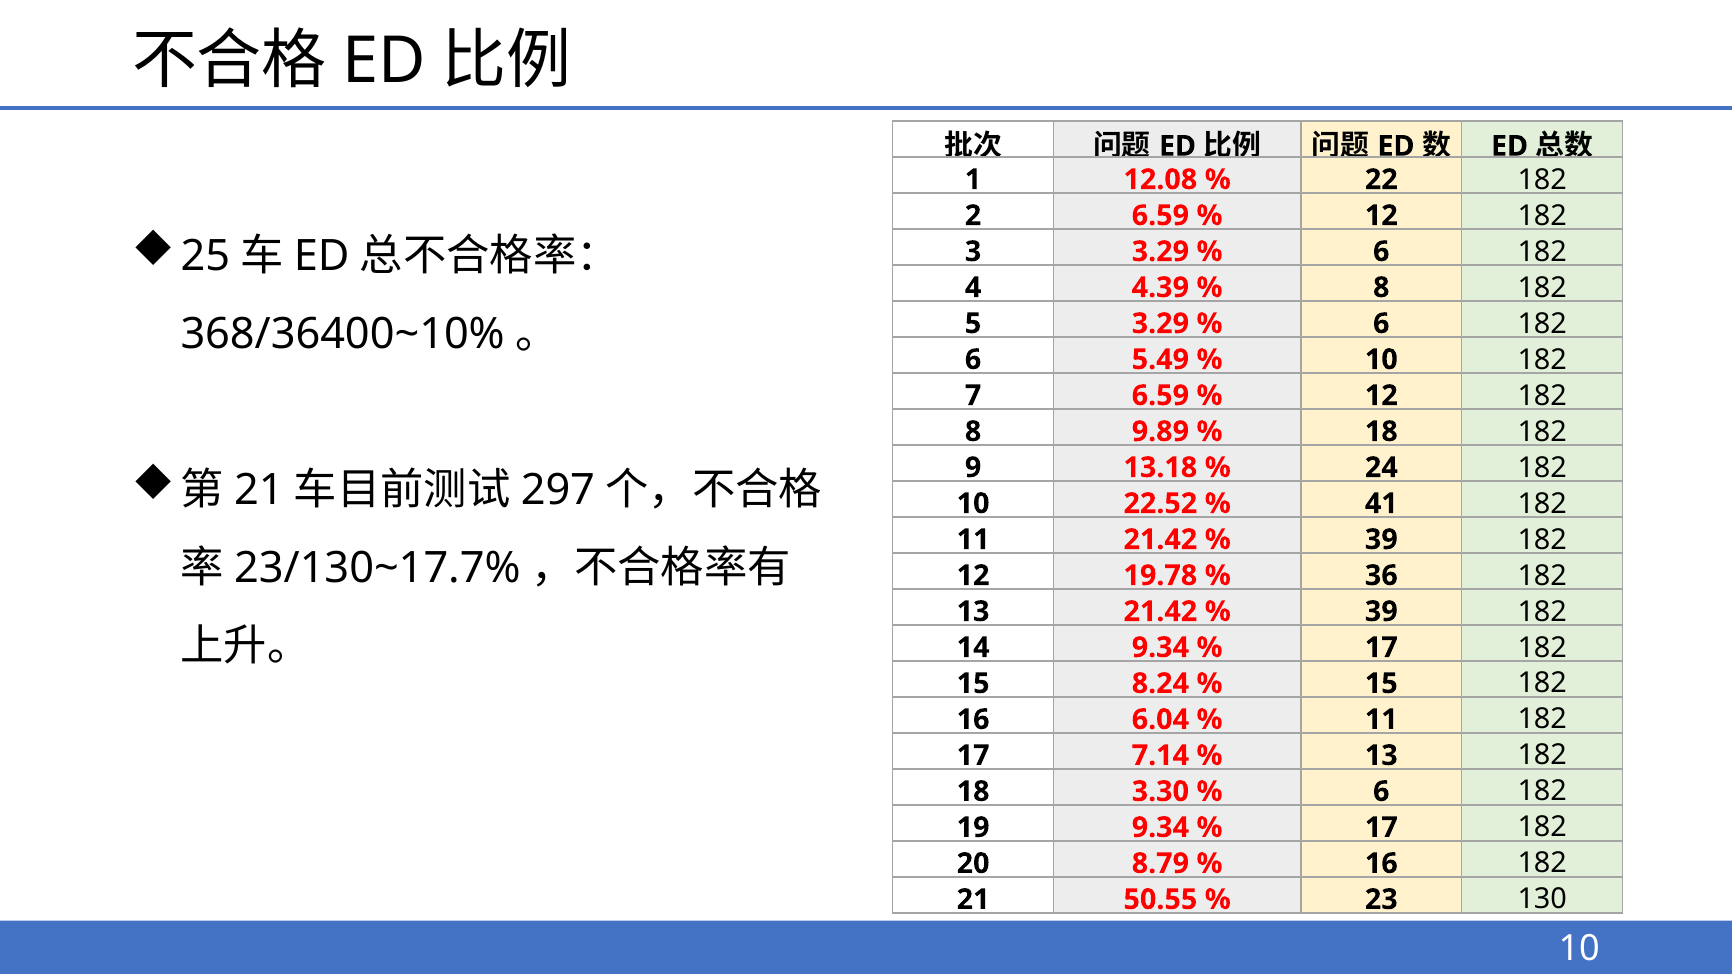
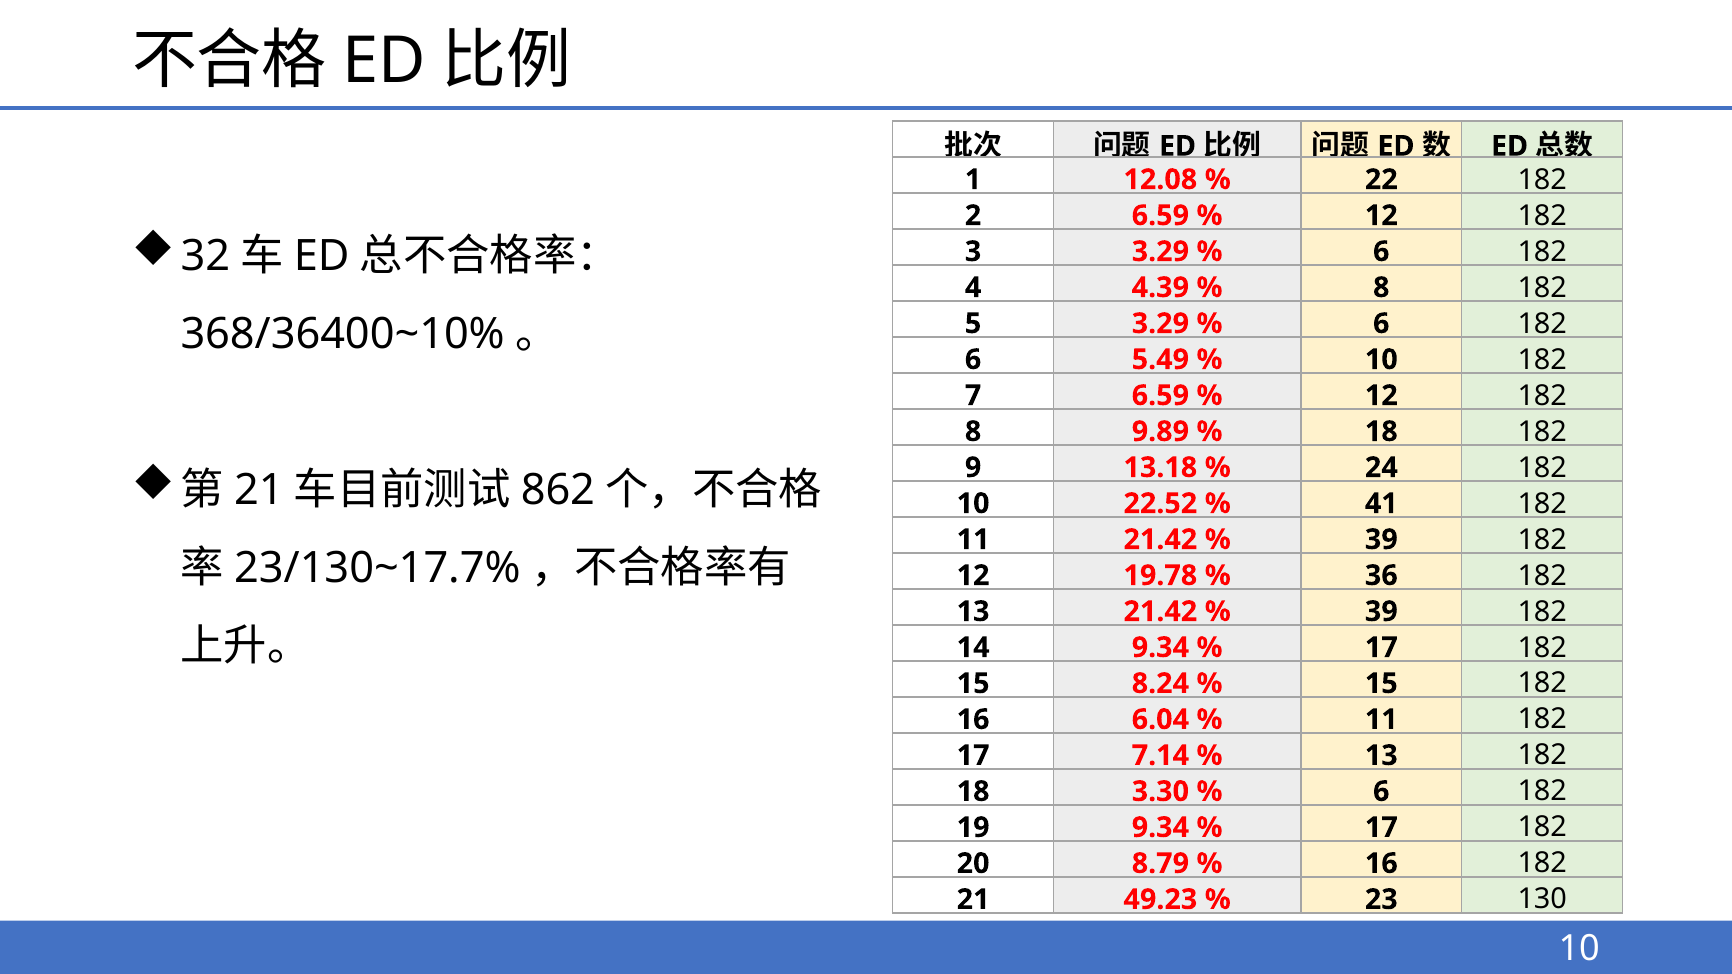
25: 25 -> 32 (205, 256)
297: 297 -> 862 (558, 490)
50.55: 50.55 -> 49.23 (1160, 900)
